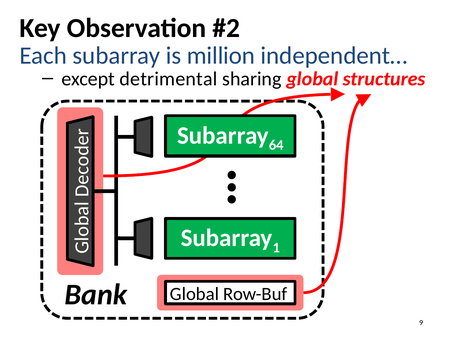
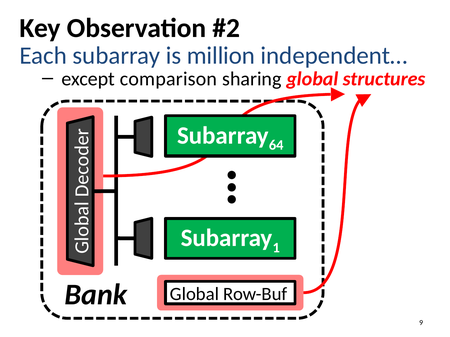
detrimental: detrimental -> comparison (168, 79)
